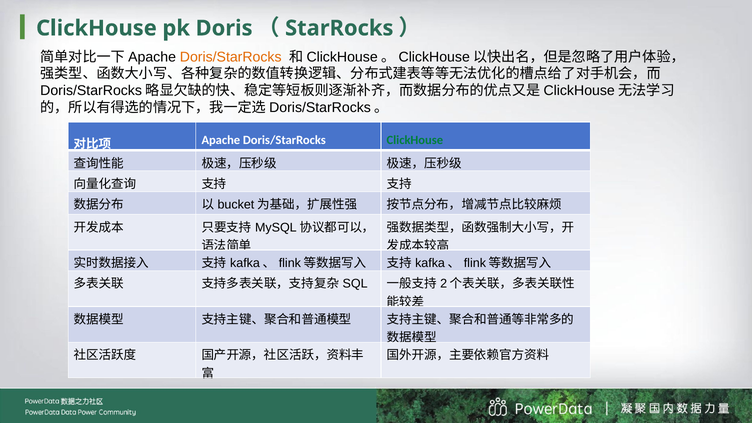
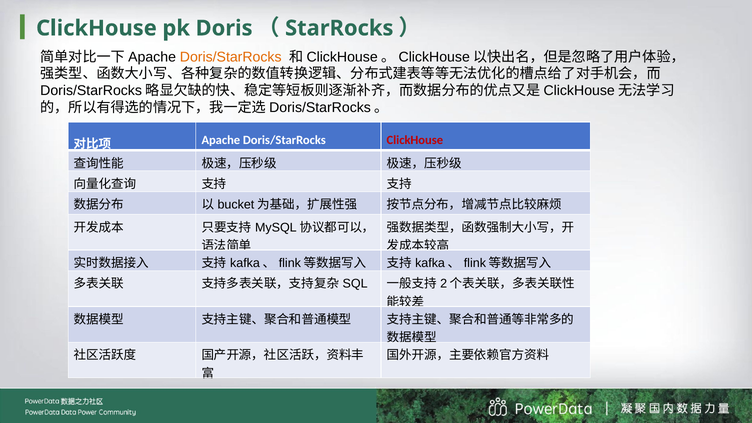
ClickHouse colour: green -> red (415, 140)
